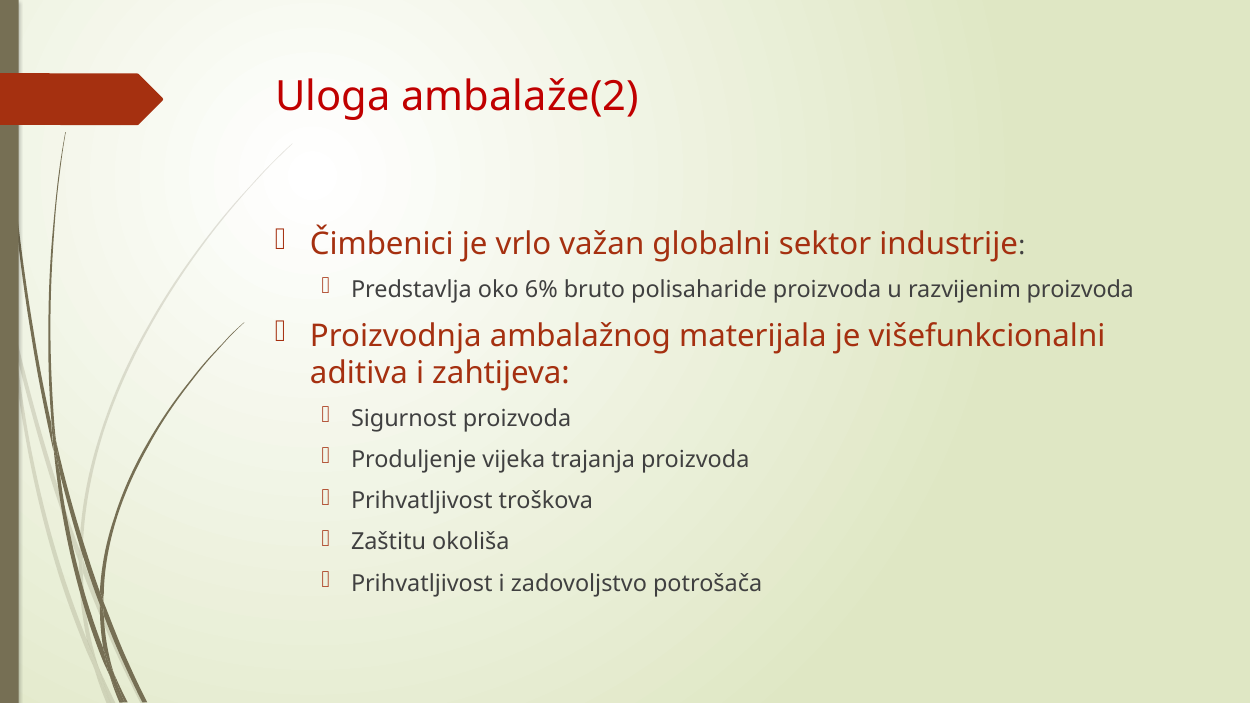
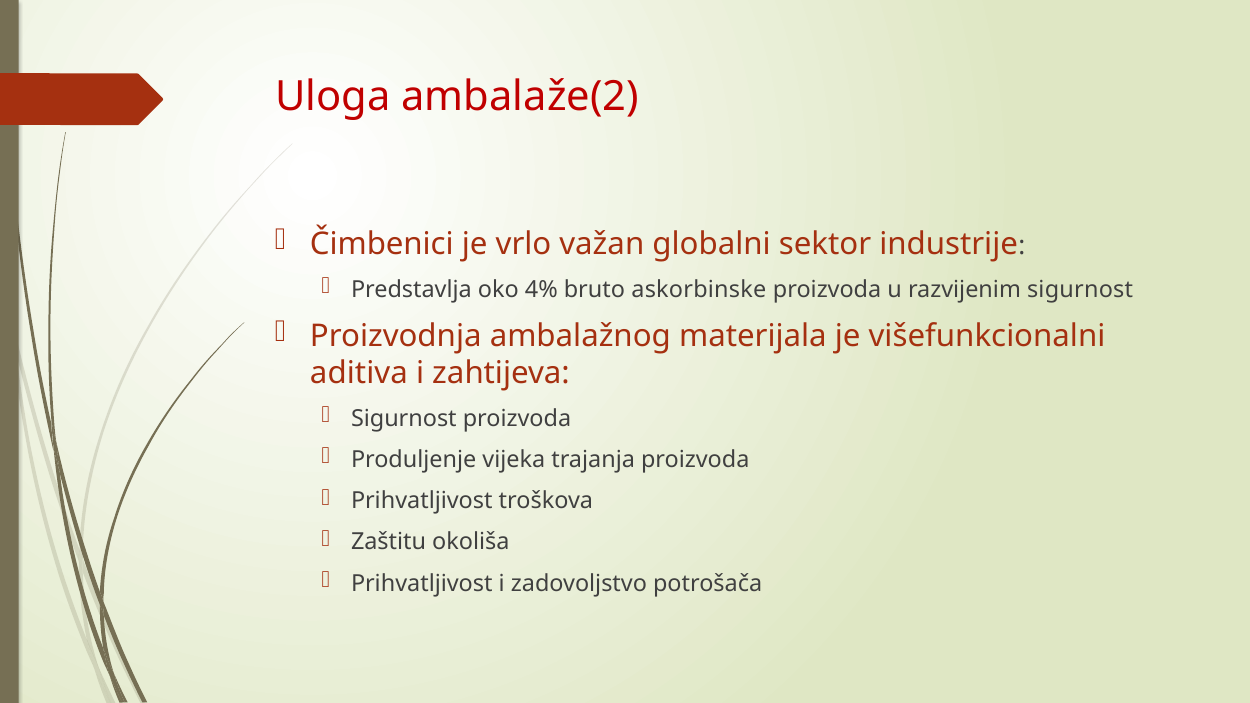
6%: 6% -> 4% (541, 290)
polisaharide: polisaharide -> askorbinske (699, 290)
razvijenim proizvoda: proizvoda -> sigurnost (1080, 290)
